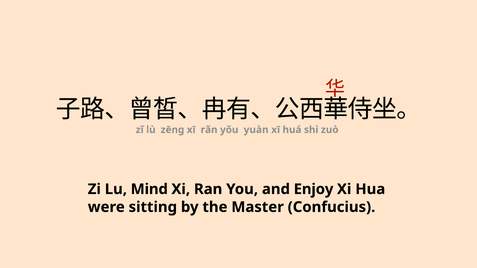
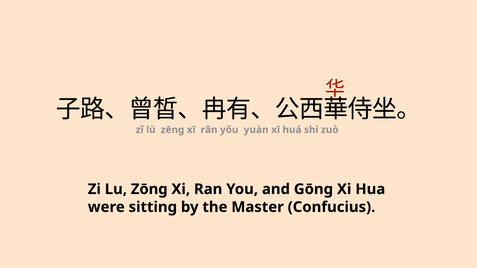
Mind: Mind -> Zōng (149, 189)
Enjoy: Enjoy -> Gōng (313, 189)
